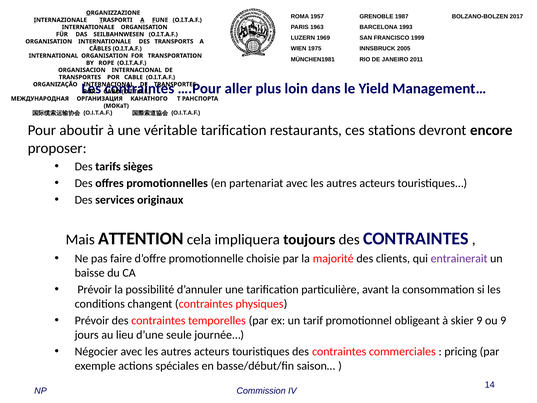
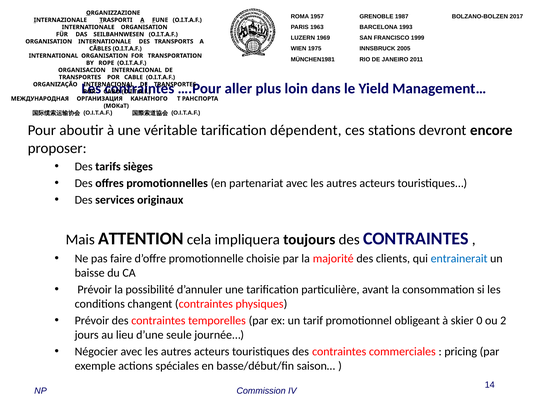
restaurants: restaurants -> dépendent (306, 130)
entrainerait colour: purple -> blue (459, 258)
skier 9: 9 -> 0 (479, 320)
ou 9: 9 -> 2 (503, 320)
